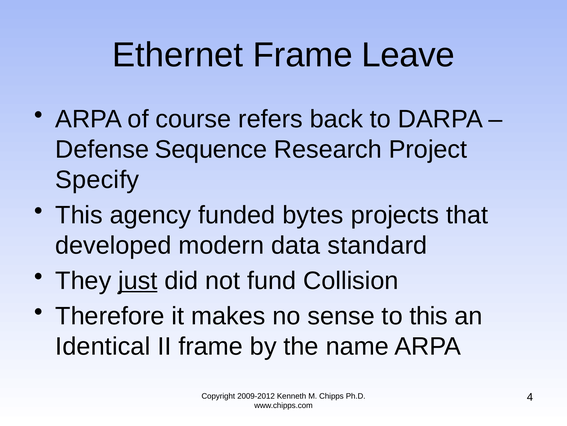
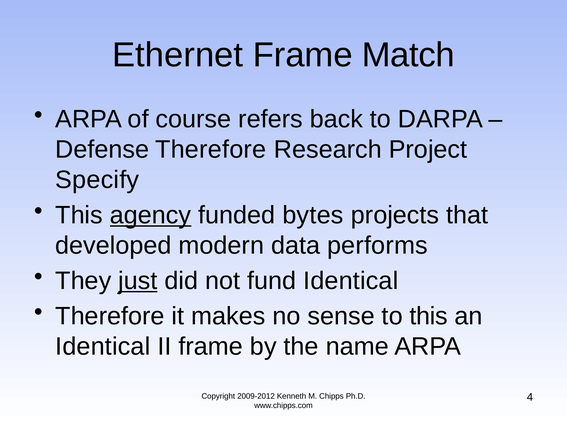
Leave: Leave -> Match (408, 55)
Defense Sequence: Sequence -> Therefore (211, 149)
agency underline: none -> present (151, 215)
standard: standard -> performs (377, 245)
fund Collision: Collision -> Identical (351, 280)
